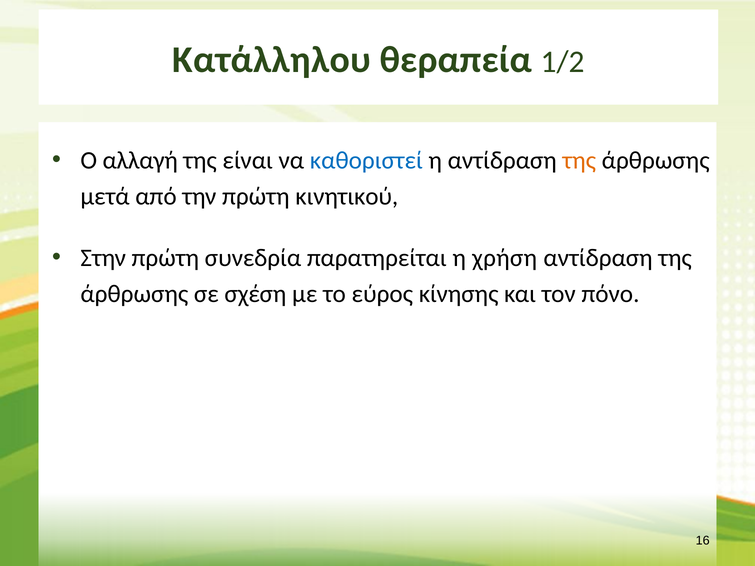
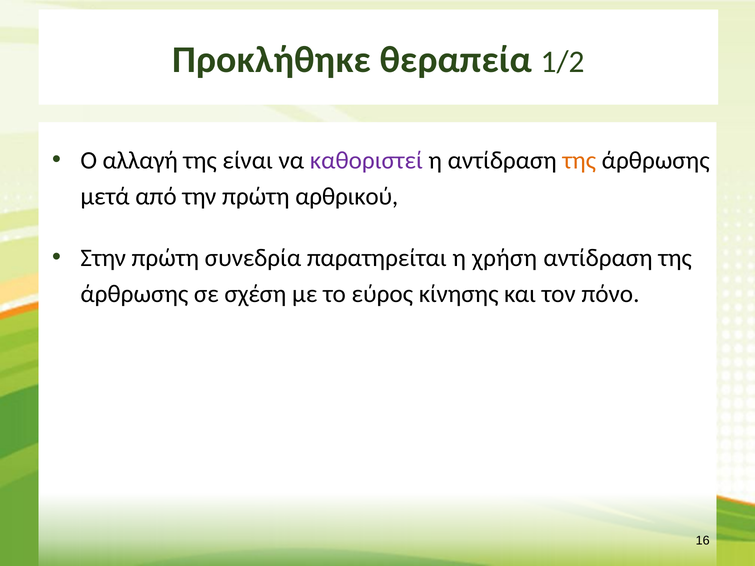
Κατάλληλου: Κατάλληλου -> Προκλήθηκε (272, 60)
καθοριστεί colour: blue -> purple (366, 160)
κινητικού: κινητικού -> αρθρικού (347, 197)
